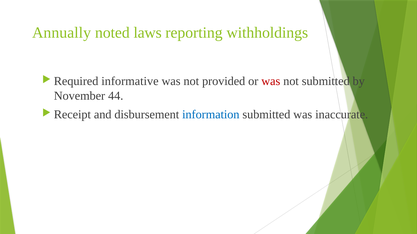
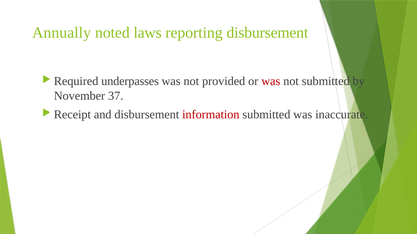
reporting withholdings: withholdings -> disbursement (267, 33)
informative: informative -> underpasses (130, 81)
44: 44 -> 37 (116, 96)
information colour: blue -> red (211, 115)
